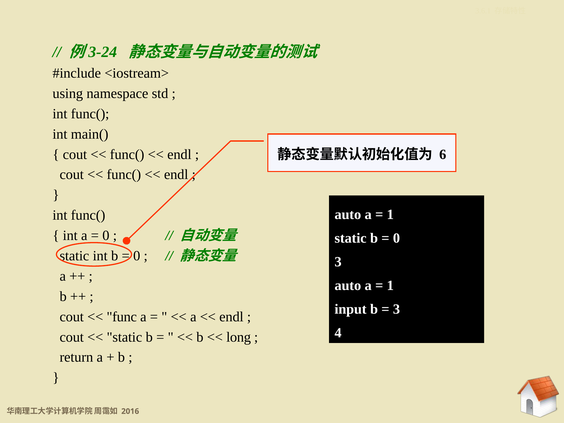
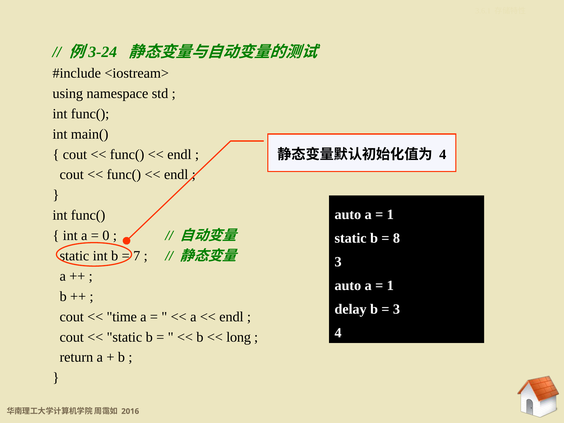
6: 6 -> 4 (443, 155)
0: 0 -> 8 (396, 238)
0: 0 -> 7 (137, 256)
input: input -> delay (351, 309)
func: func -> time (122, 317)
